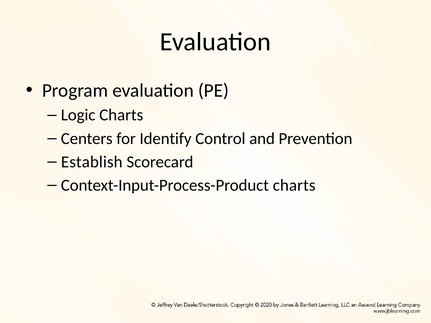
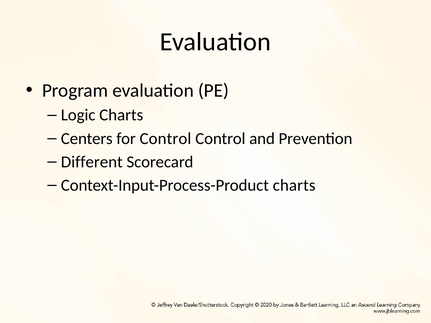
for Identify: Identify -> Control (165, 139)
Establish: Establish -> Different (92, 162)
